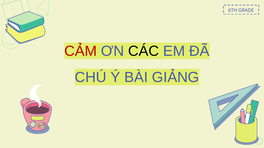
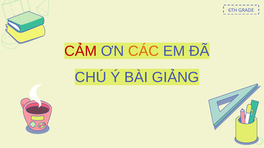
CÁC colour: black -> orange (144, 51)
